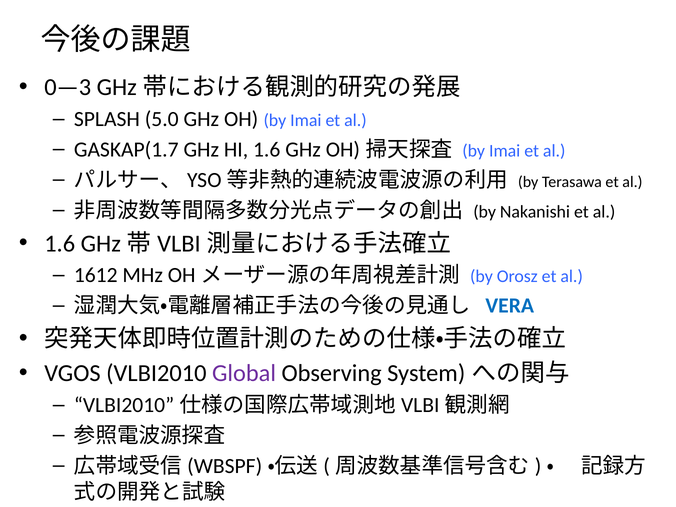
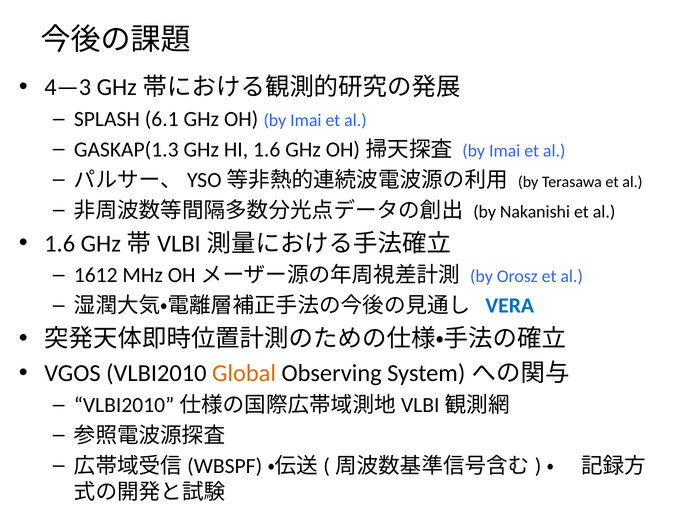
0—3: 0—3 -> 4—3 (68, 87)
5.0: 5.0 -> 6.1 (162, 119)
GASKAP(1.7: GASKAP(1.7 -> GASKAP(1.3 (126, 150)
Global colour: purple -> orange (244, 373)
